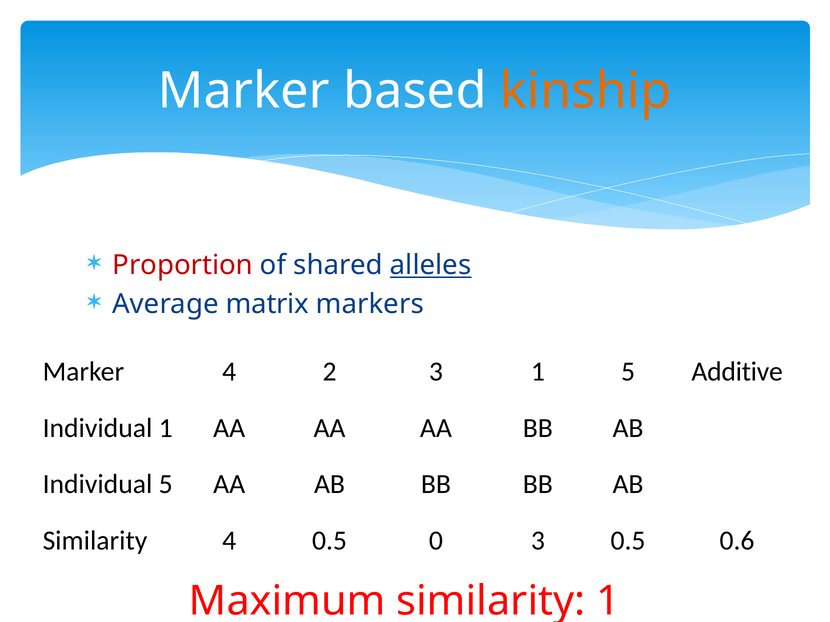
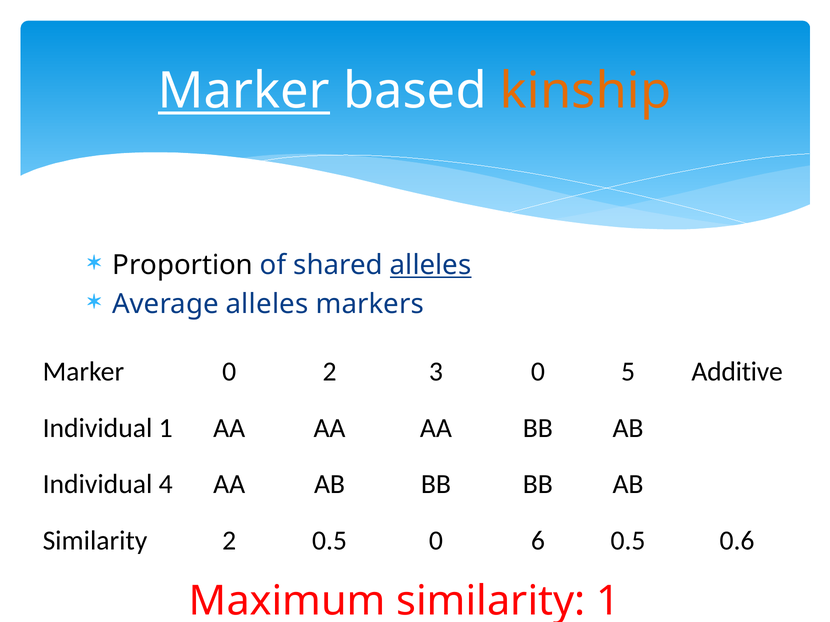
Marker underline: none -> present (244, 91)
Proportion colour: red -> black (183, 266)
Average matrix: matrix -> alleles (267, 304)
Marker 4: 4 -> 0 (229, 372)
3 1: 1 -> 0 (538, 372)
Individual 5: 5 -> 4 (166, 485)
Similarity 4: 4 -> 2 (229, 541)
0 3: 3 -> 6 (538, 541)
